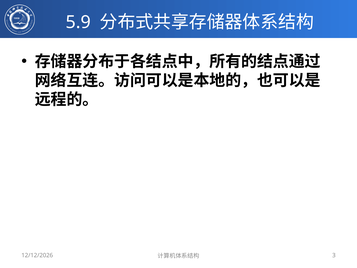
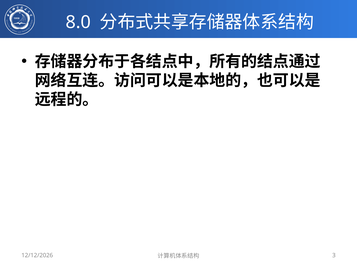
5.9: 5.9 -> 8.0 (78, 22)
